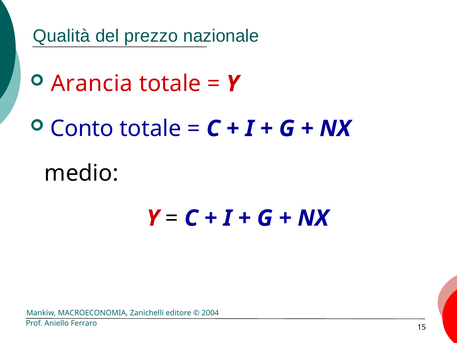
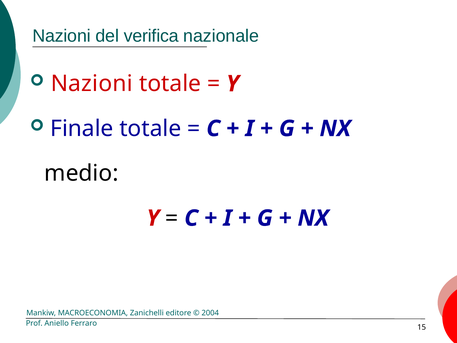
Qualità: Qualità -> Nazioni (62, 36)
prezzo: prezzo -> verifica (151, 36)
Arancia: Arancia -> Nazioni (92, 84)
Conto: Conto -> Finale (82, 128)
